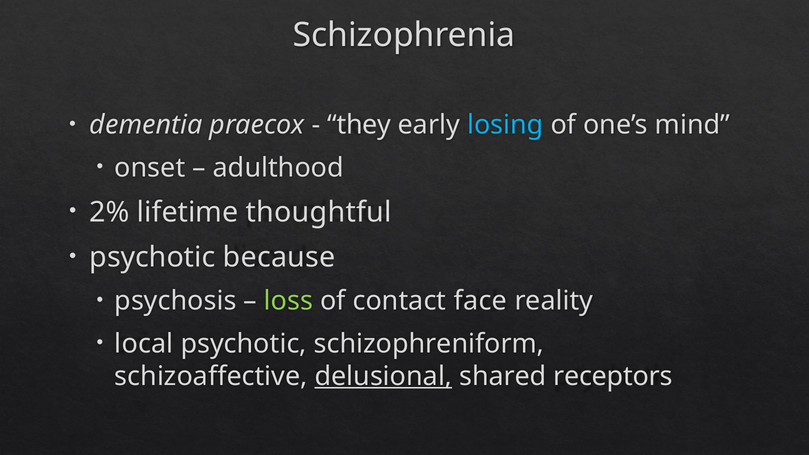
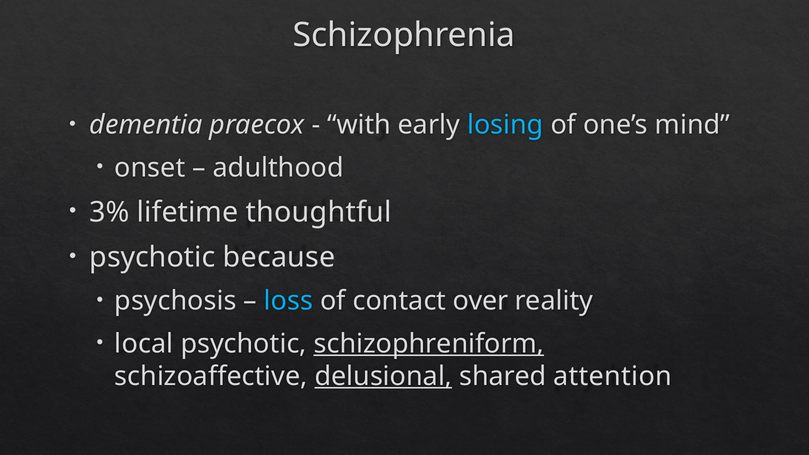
they: they -> with (359, 125)
2%: 2% -> 3% (110, 212)
loss colour: light green -> light blue (288, 301)
face: face -> over (481, 301)
schizophreniform underline: none -> present (429, 344)
receptors: receptors -> attention (613, 376)
